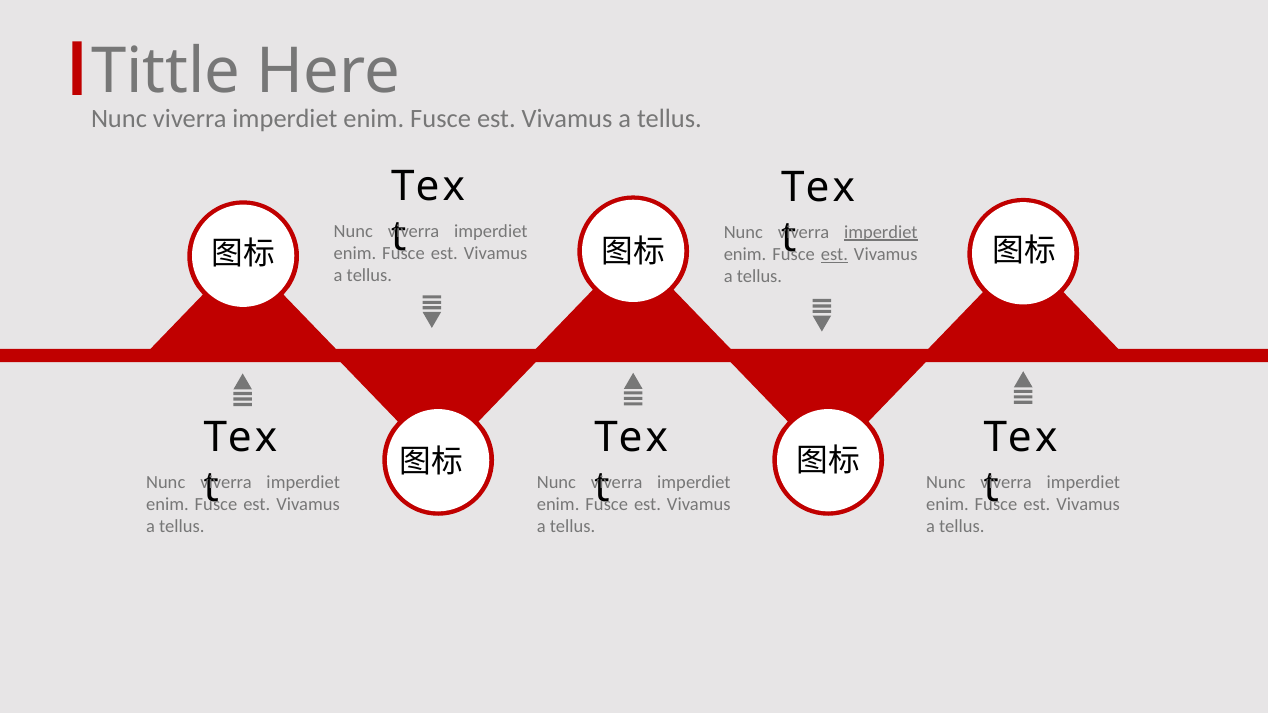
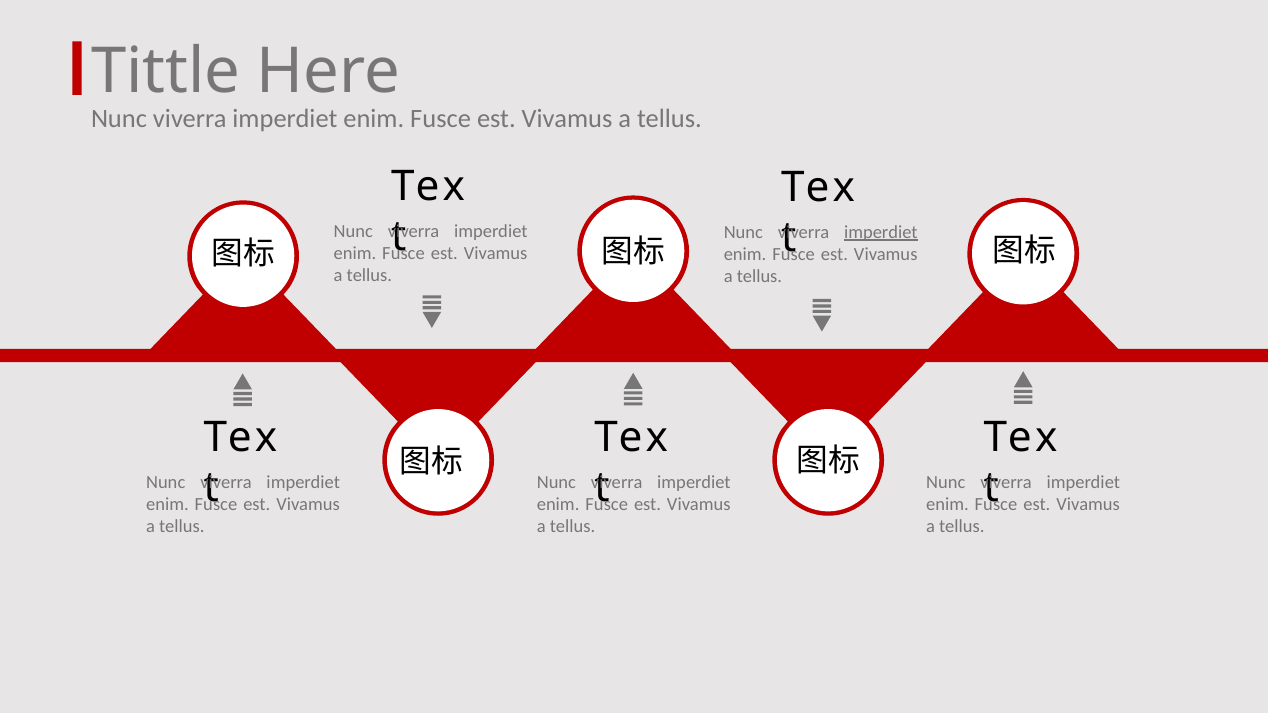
est underline: present -> none (834, 254)
